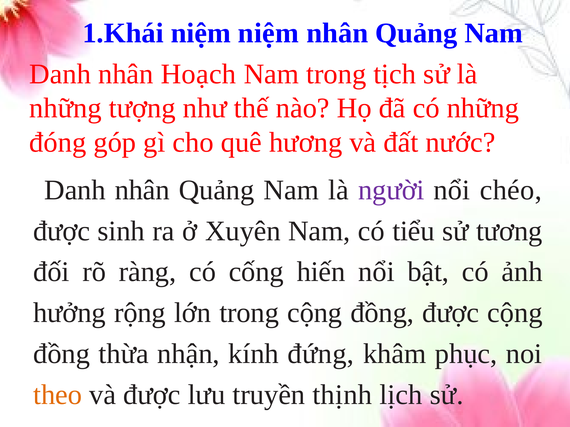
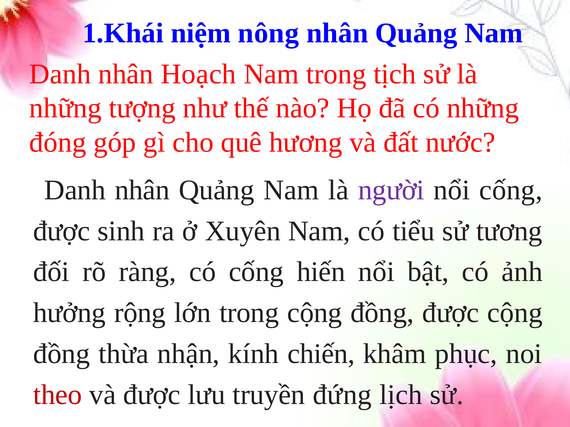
niệm niệm: niệm -> nông (268, 33)
nổi chéo: chéo -> cống (511, 190)
đứng: đứng -> chiến (321, 354)
theo colour: orange -> red (58, 395)
thịnh: thịnh -> đứng (342, 395)
